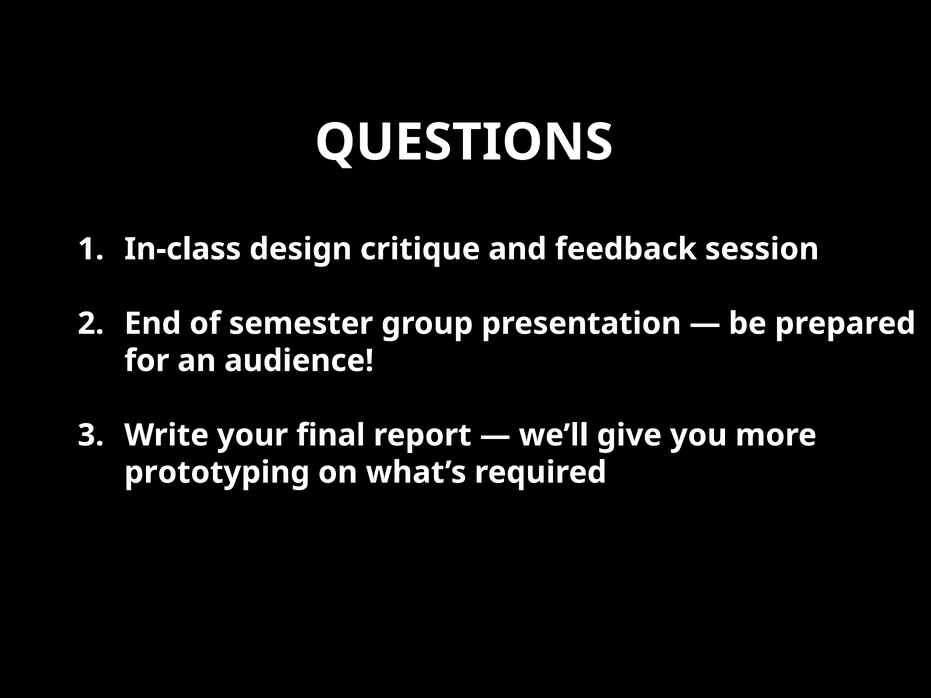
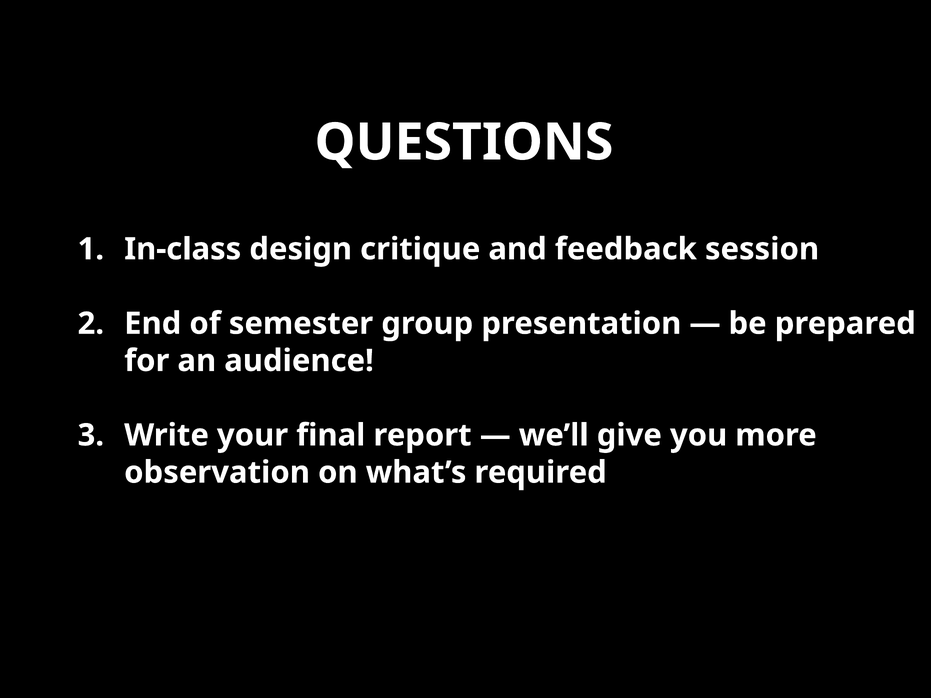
prototyping: prototyping -> observation (217, 473)
